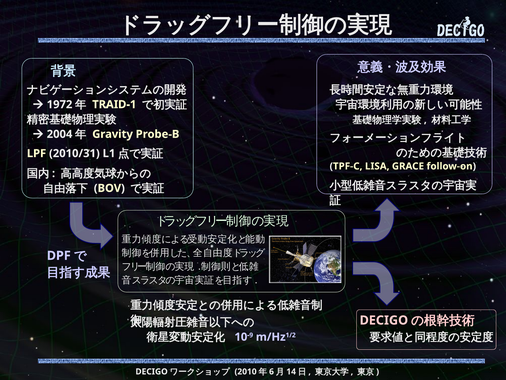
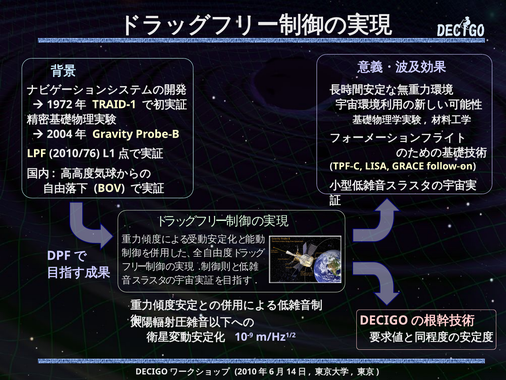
2010/31: 2010/31 -> 2010/76 (74, 153)
